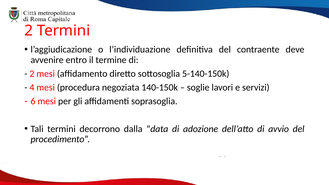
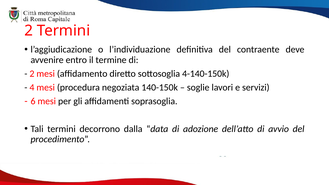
5-140-150k: 5-140-150k -> 4-140-150k (206, 74)
